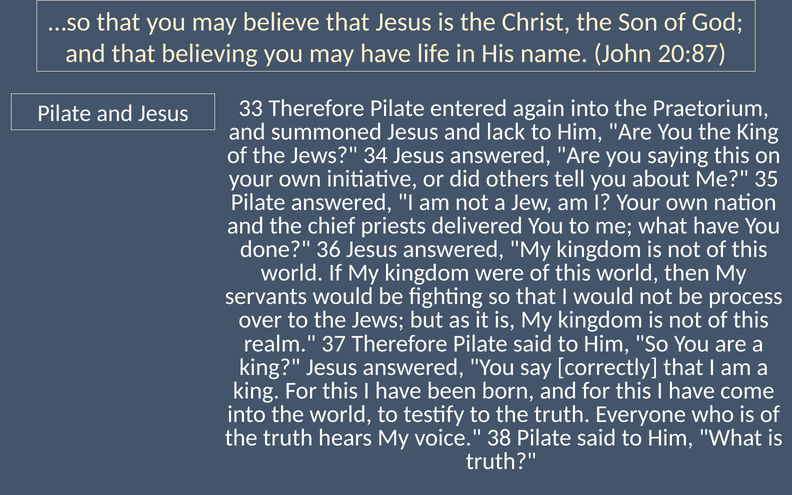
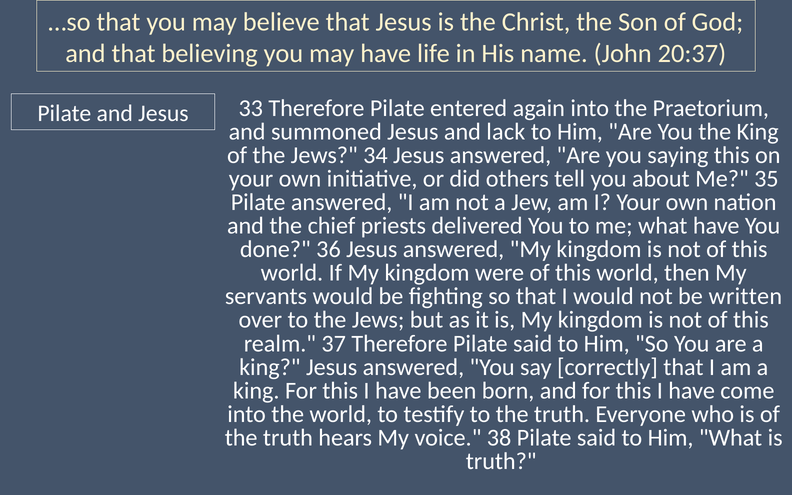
20:87: 20:87 -> 20:37 (692, 54)
process: process -> written (745, 296)
